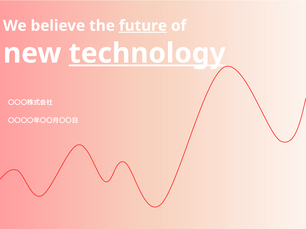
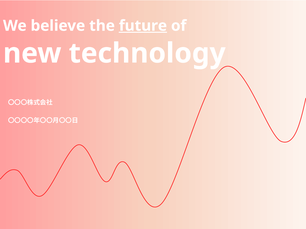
technology underline: present -> none (147, 53)
